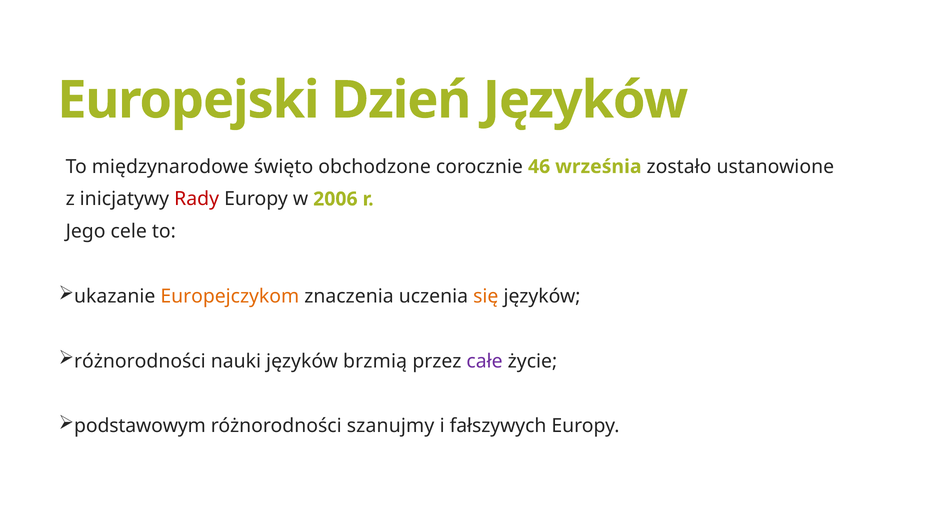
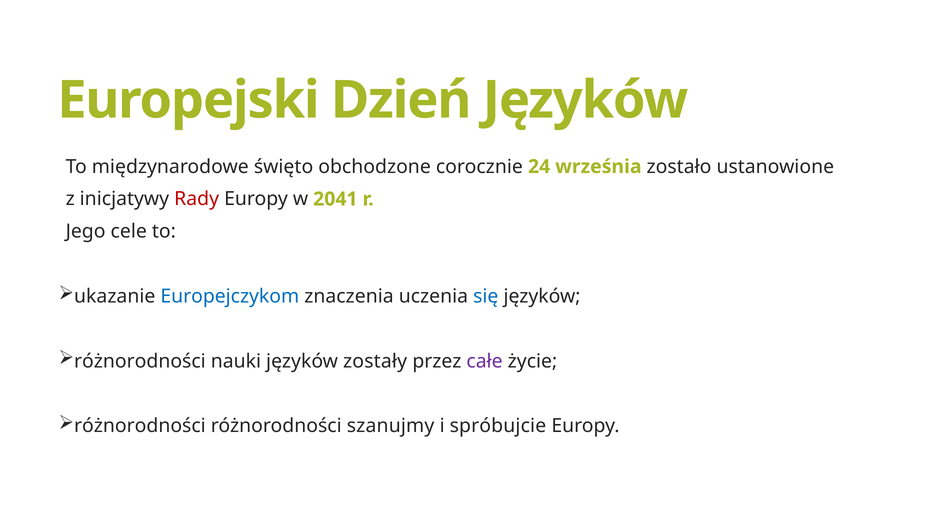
46: 46 -> 24 (539, 167)
2006: 2006 -> 2041 (335, 199)
Europejczykom colour: orange -> blue (230, 296)
się colour: orange -> blue (486, 296)
brzmią: brzmią -> zostały (375, 361)
podstawowym: podstawowym -> różnorodności (140, 426)
fałszywych: fałszywych -> spróbujcie (498, 426)
